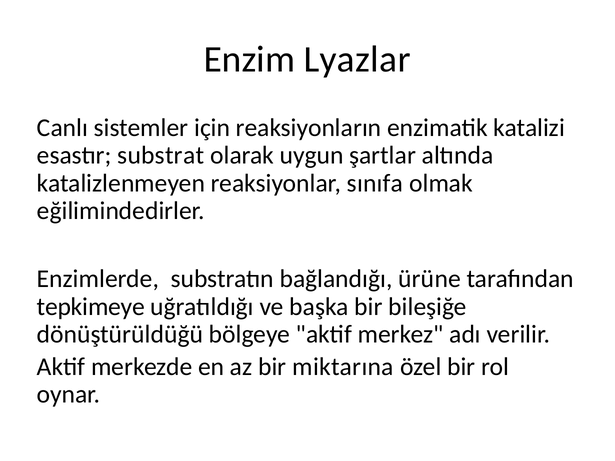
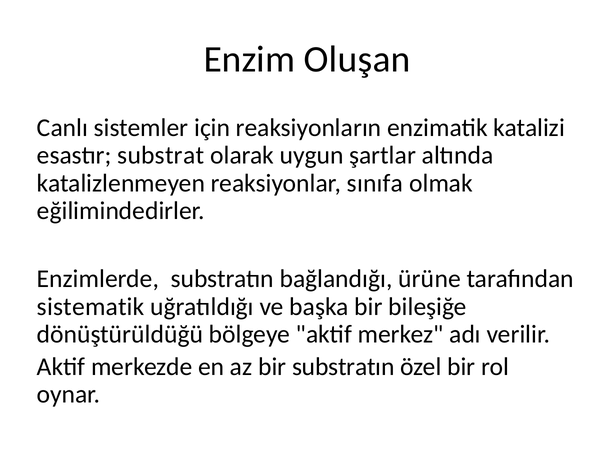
Lyazlar: Lyazlar -> Oluşan (357, 60)
tepkimeye: tepkimeye -> sistematik (91, 307)
bir miktarına: miktarına -> substratın (343, 367)
